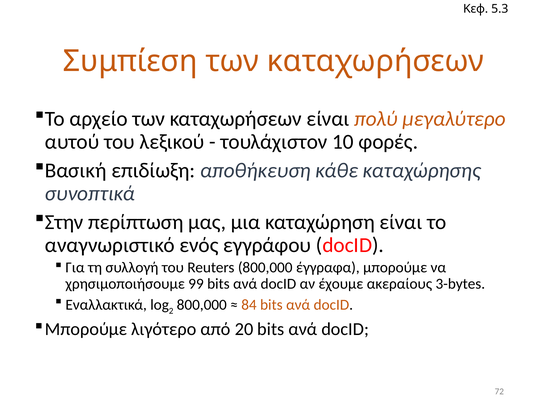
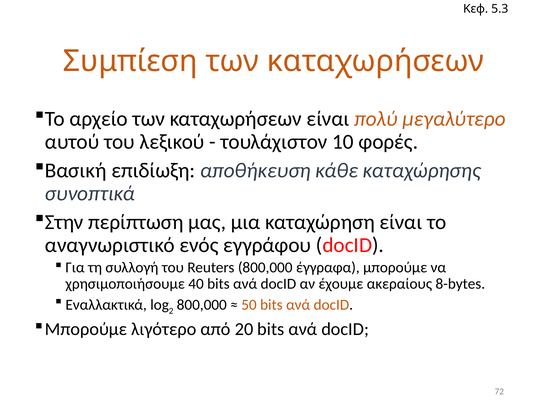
99: 99 -> 40 (196, 284)
3-bytes: 3-bytes -> 8-bytes (460, 284)
84: 84 -> 50 (249, 305)
